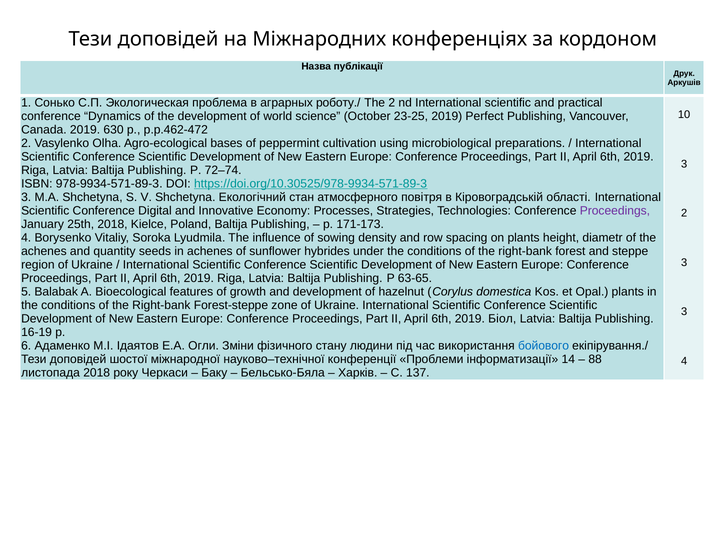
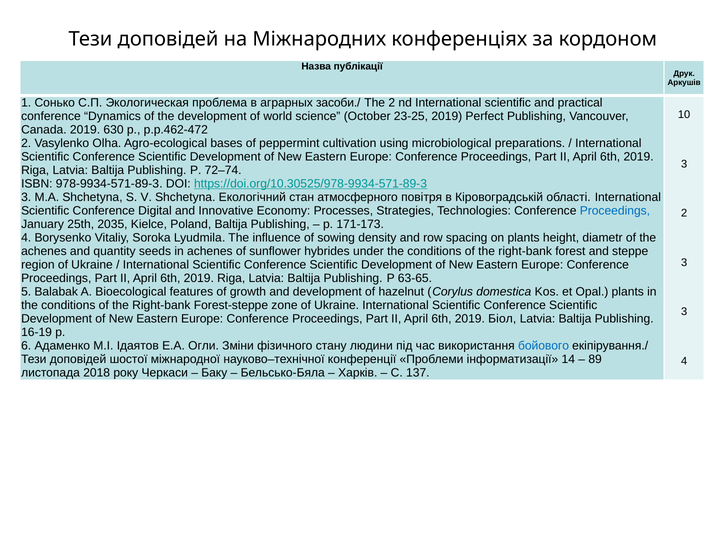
роботу./: роботу./ -> засоби./ (338, 103)
Proceedings colour: purple -> blue (615, 211)
25th 2018: 2018 -> 2035 (112, 224)
88: 88 -> 89 (595, 359)
